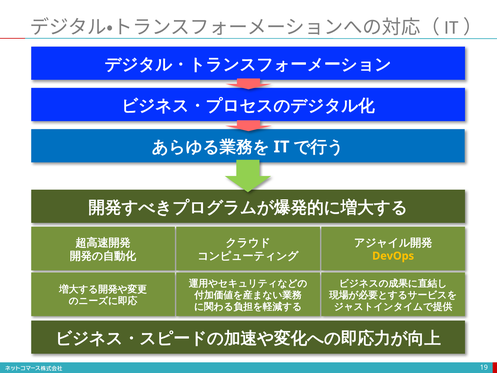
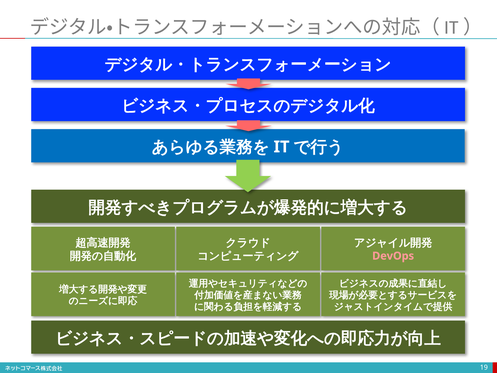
DevOps colour: yellow -> pink (393, 256)
